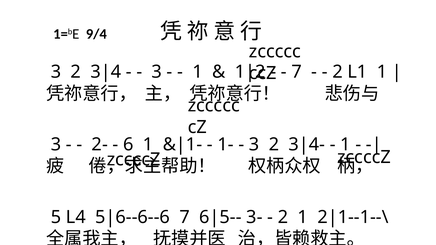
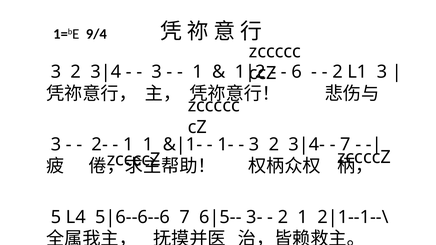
7: 7 -> 6 (297, 72)
L1 1: 1 -> 3 (382, 72)
6: 6 -> 1 (128, 145)
1: 1 -> 7 (345, 145)
